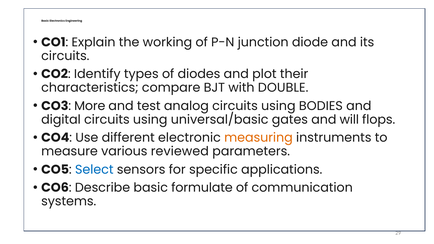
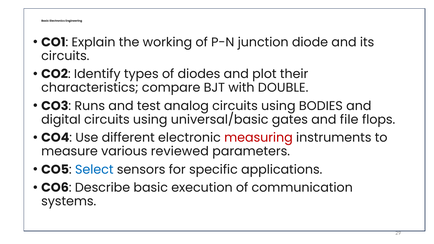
More: More -> Runs (90, 106)
will: will -> file (349, 120)
measuring colour: orange -> red (258, 138)
formulate: formulate -> execution (202, 188)
